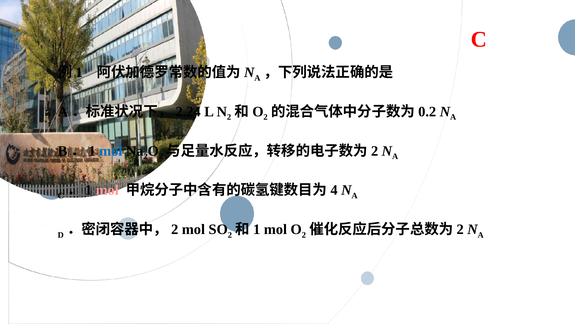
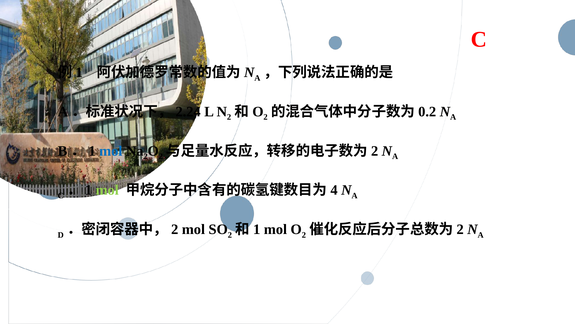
mol colour: pink -> light green (107, 190)
